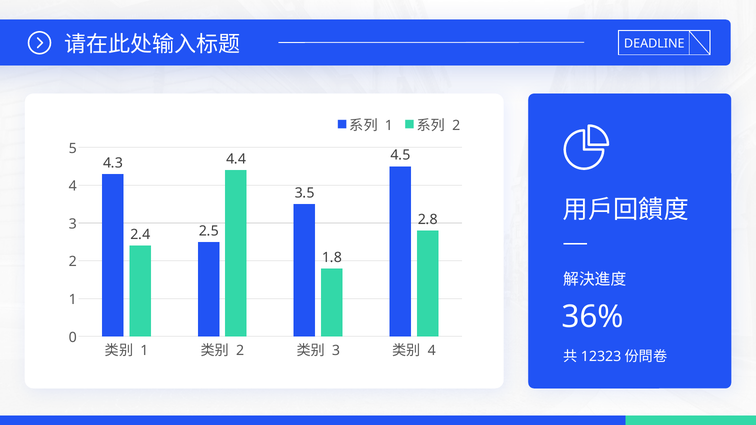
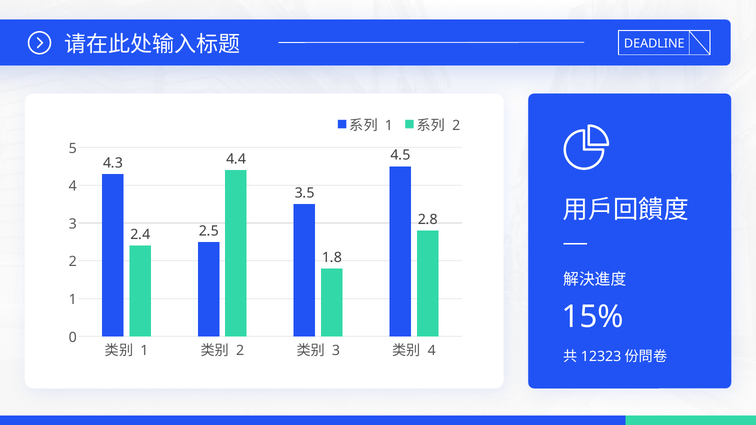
36%: 36% -> 15% (592, 317)
